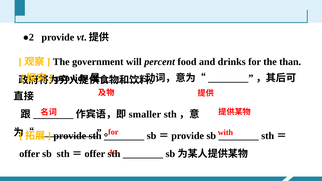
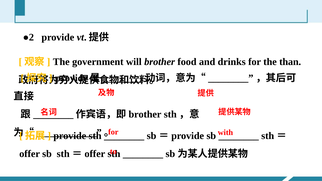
will percent: percent -> brother (160, 62)
smaller: smaller -> brother (145, 114)
